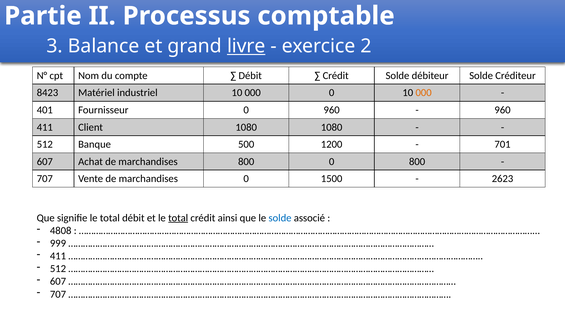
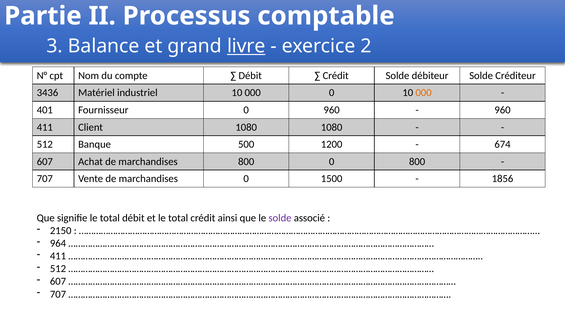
8423: 8423 -> 3436 (47, 93)
701: 701 -> 674 (503, 144)
2623: 2623 -> 1856 (503, 179)
total underline: present -> none (178, 218)
solde colour: blue -> purple (280, 218)
4808: 4808 -> 2150 (61, 230)
999: 999 -> 964 (58, 243)
